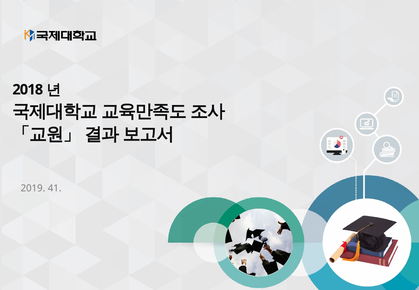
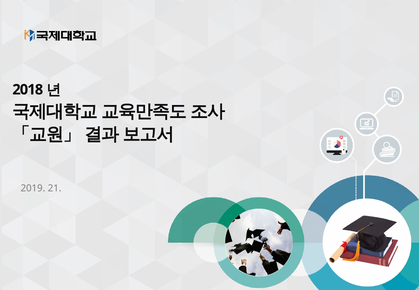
41: 41 -> 21 (55, 188)
